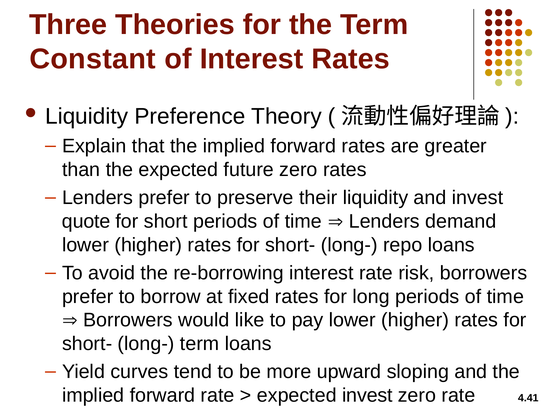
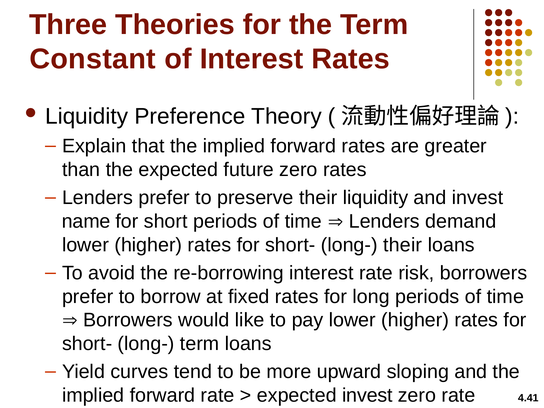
quote: quote -> name (86, 221)
long- repo: repo -> their (403, 245)
